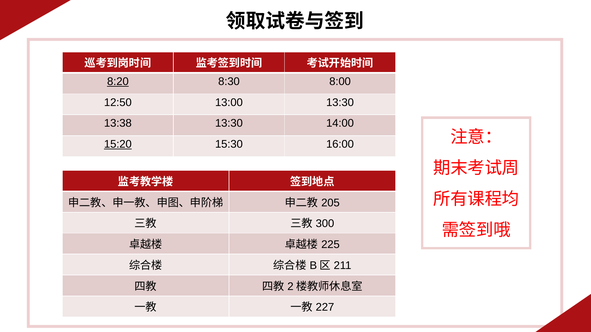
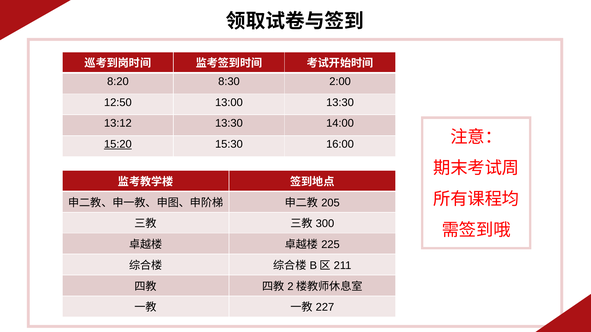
8:20 underline: present -> none (118, 82)
8:00: 8:00 -> 2:00 (340, 82)
13:38: 13:38 -> 13:12 (118, 123)
